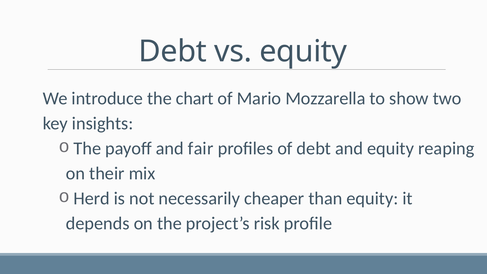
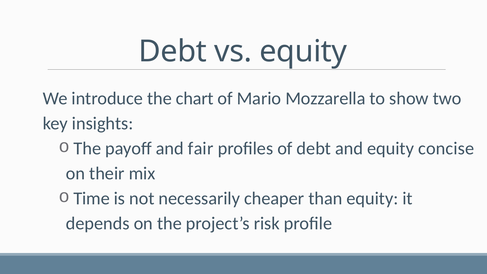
reaping: reaping -> concise (446, 149)
Herd: Herd -> Time (92, 199)
